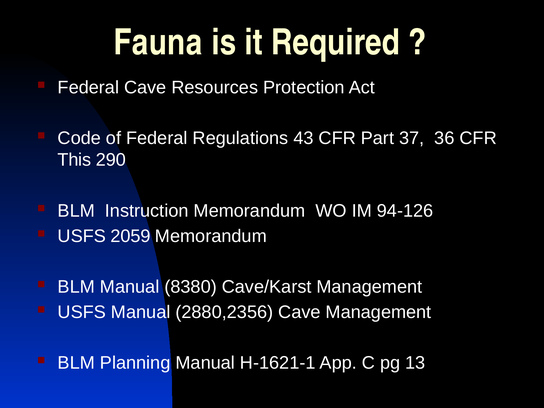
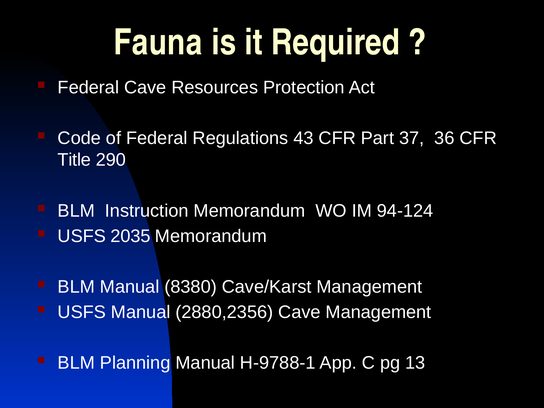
This: This -> Title (74, 160)
94-126: 94-126 -> 94-124 (405, 211)
2059: 2059 -> 2035 (131, 236)
H-1621-1: H-1621-1 -> H-9788-1 (278, 363)
